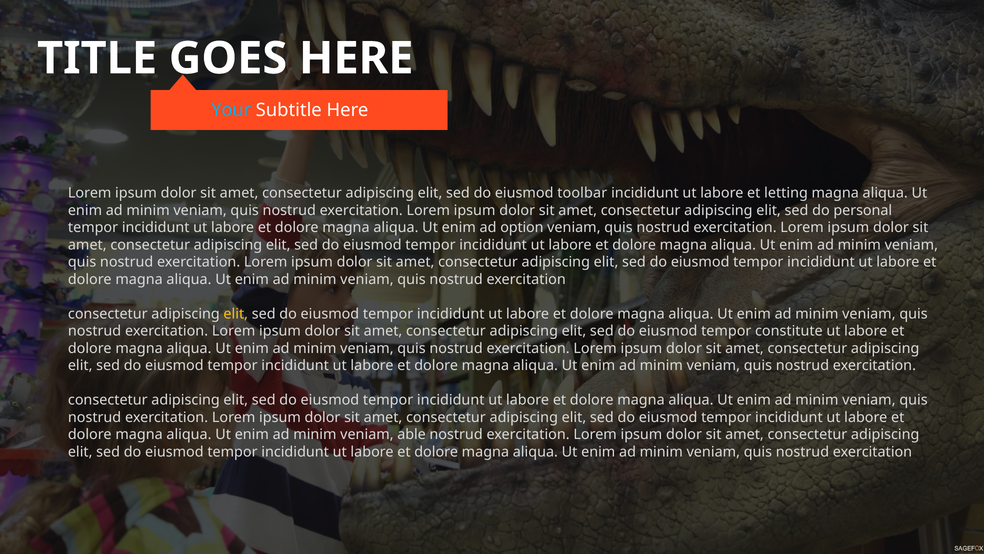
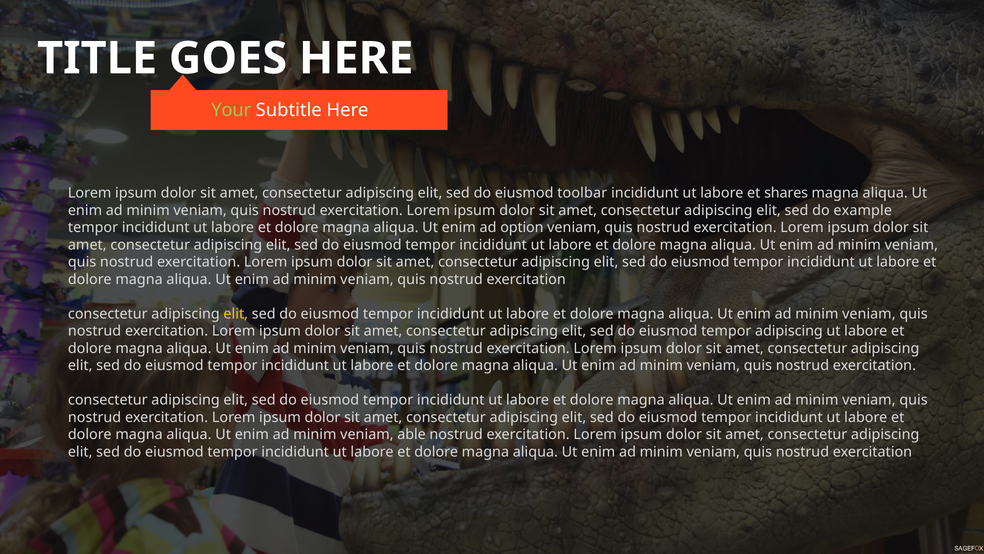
Your colour: light blue -> light green (231, 110)
letting: letting -> shares (786, 193)
personal: personal -> example (863, 210)
tempor constitute: constitute -> adipiscing (789, 331)
